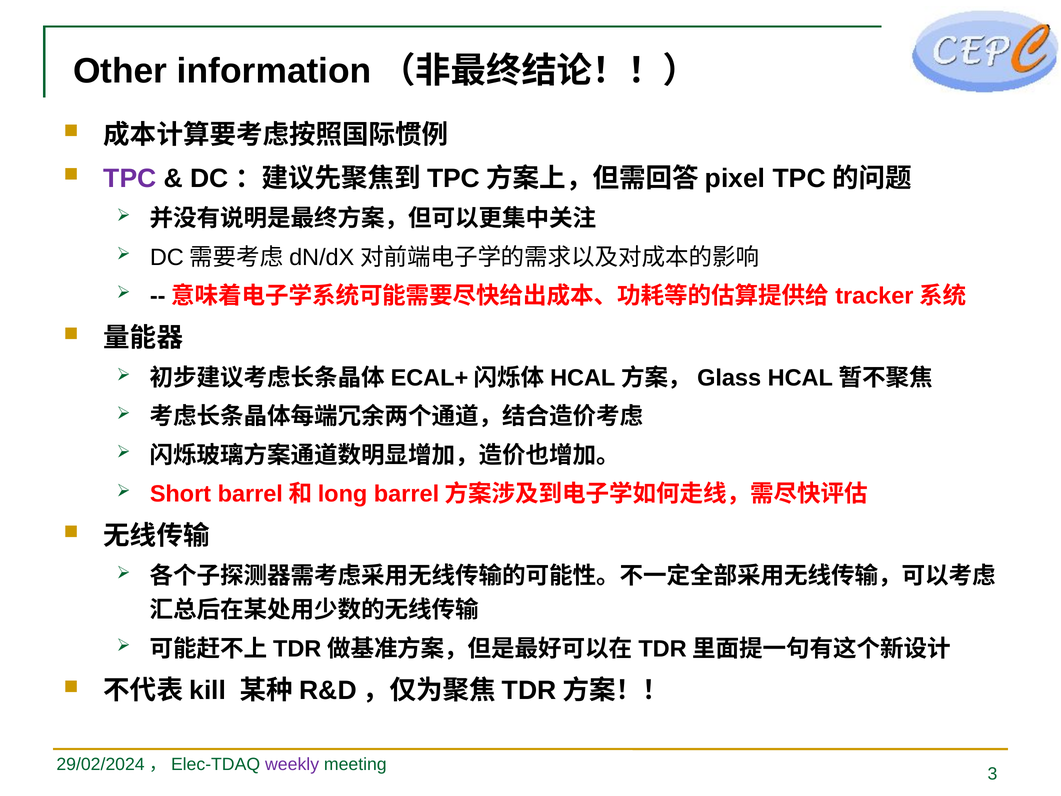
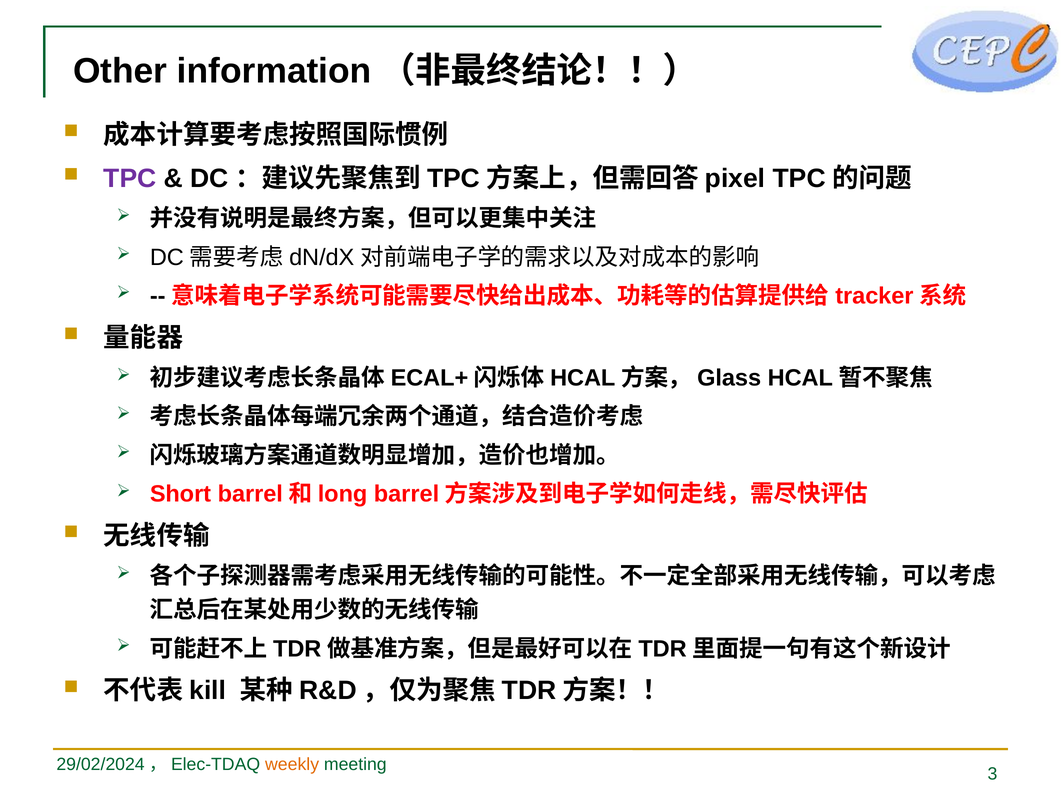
weekly colour: purple -> orange (292, 764)
